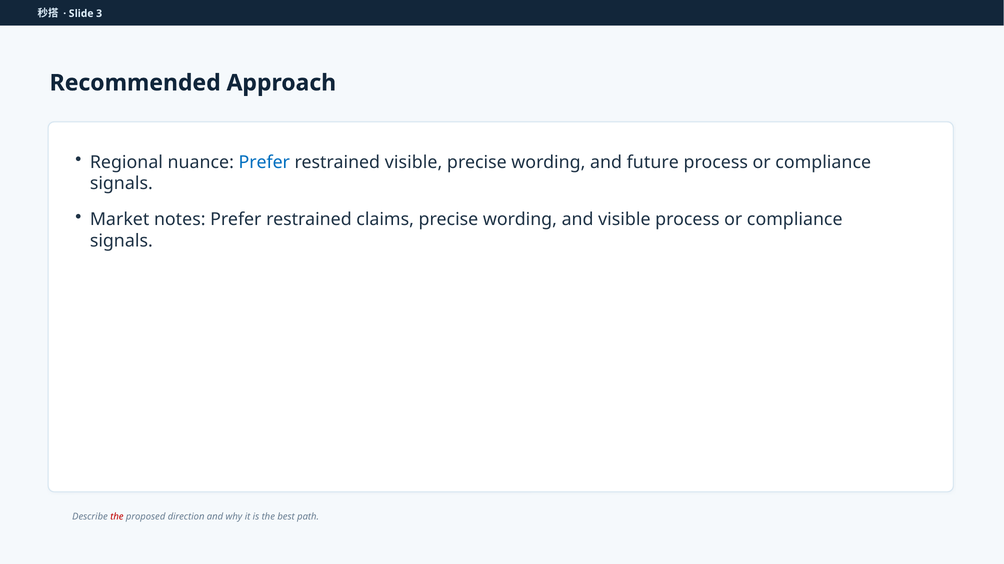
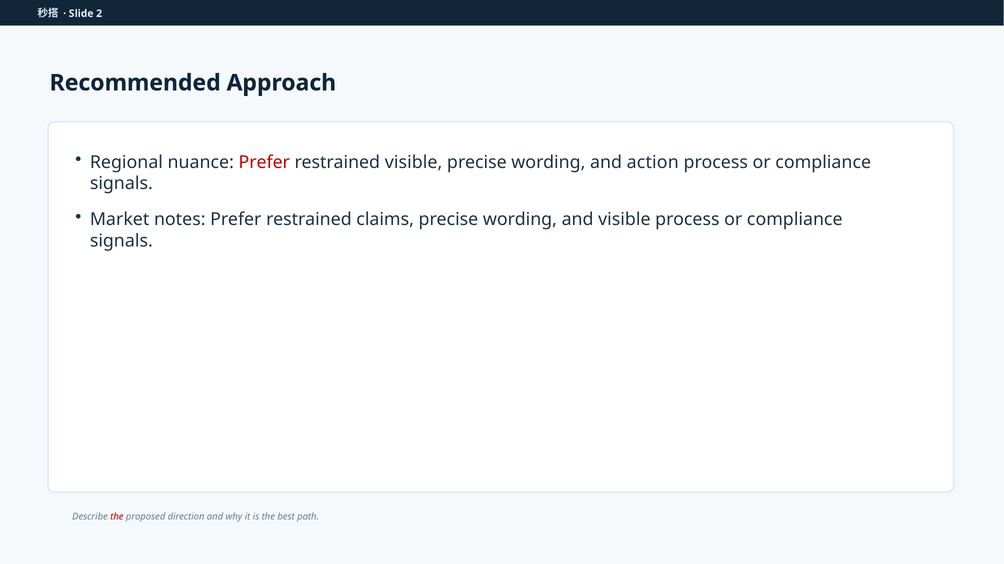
3: 3 -> 2 (99, 14)
Prefer colour: blue -> red (264, 162)
future: future -> action (653, 162)
